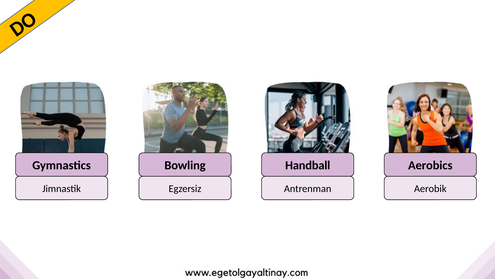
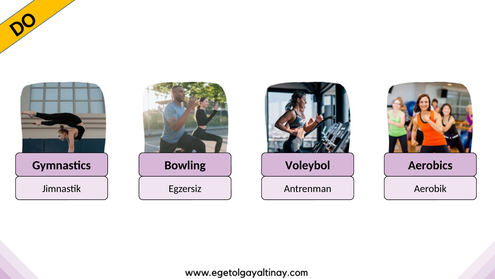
Handball: Handball -> Voleybol (308, 165)
